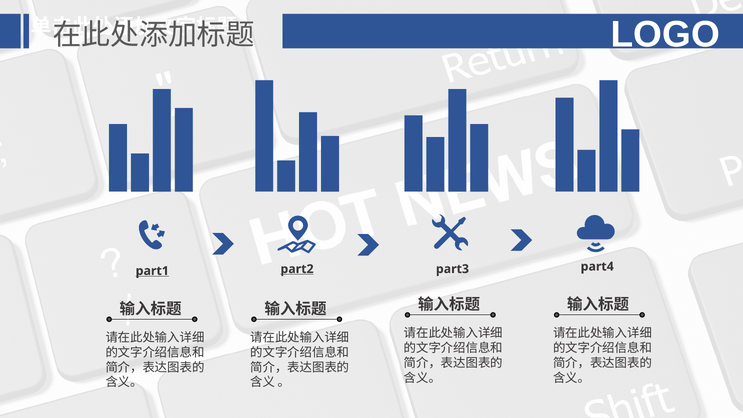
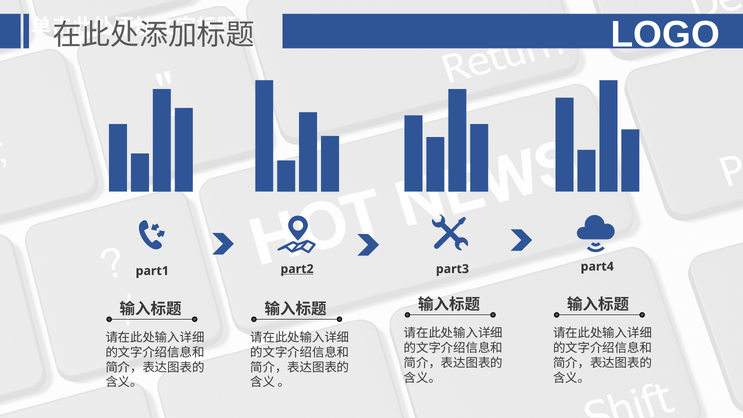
part1 underline: present -> none (152, 271)
